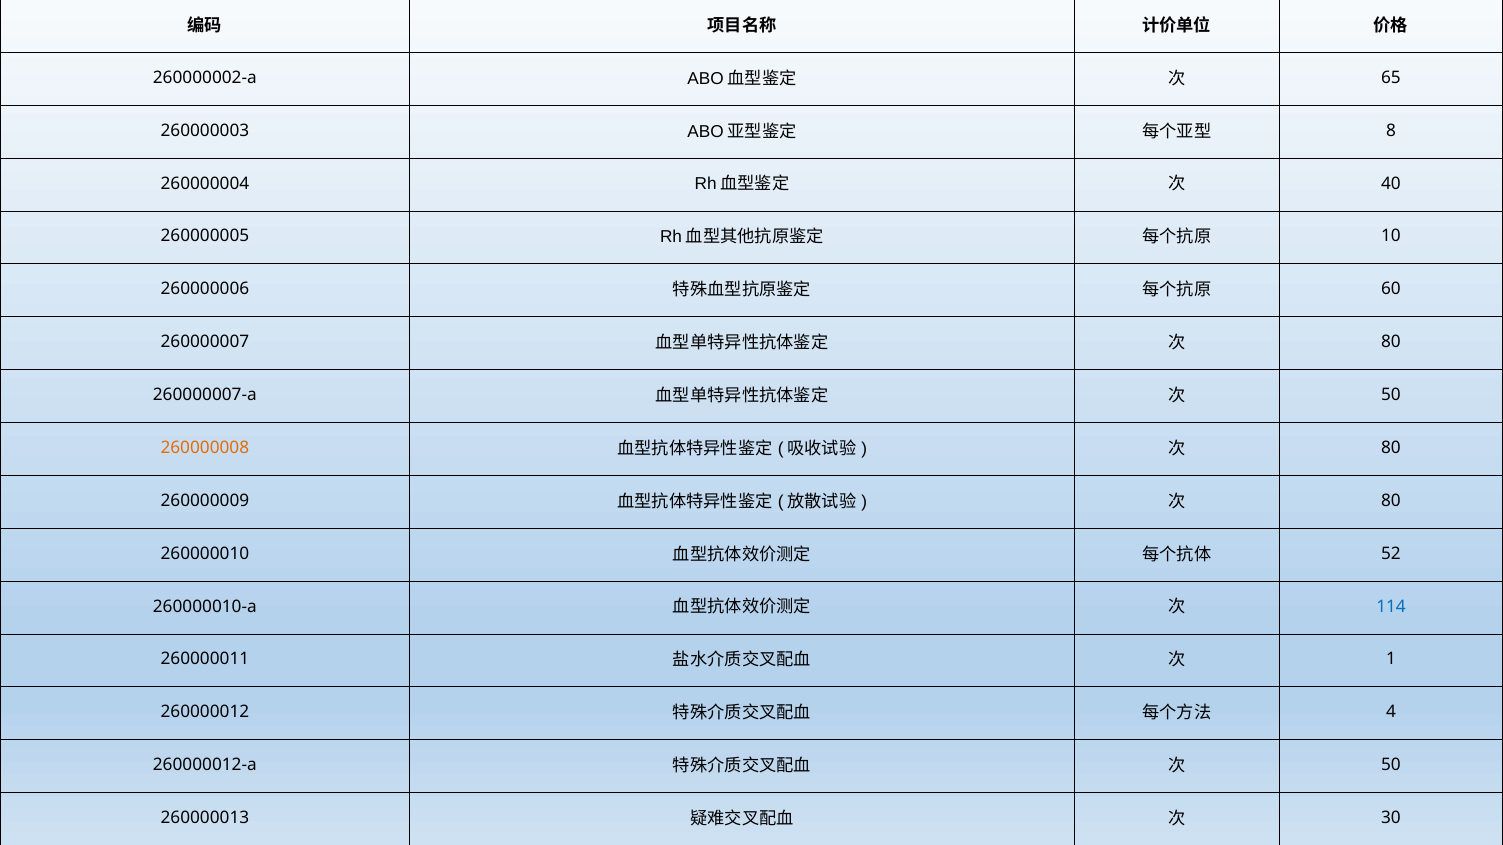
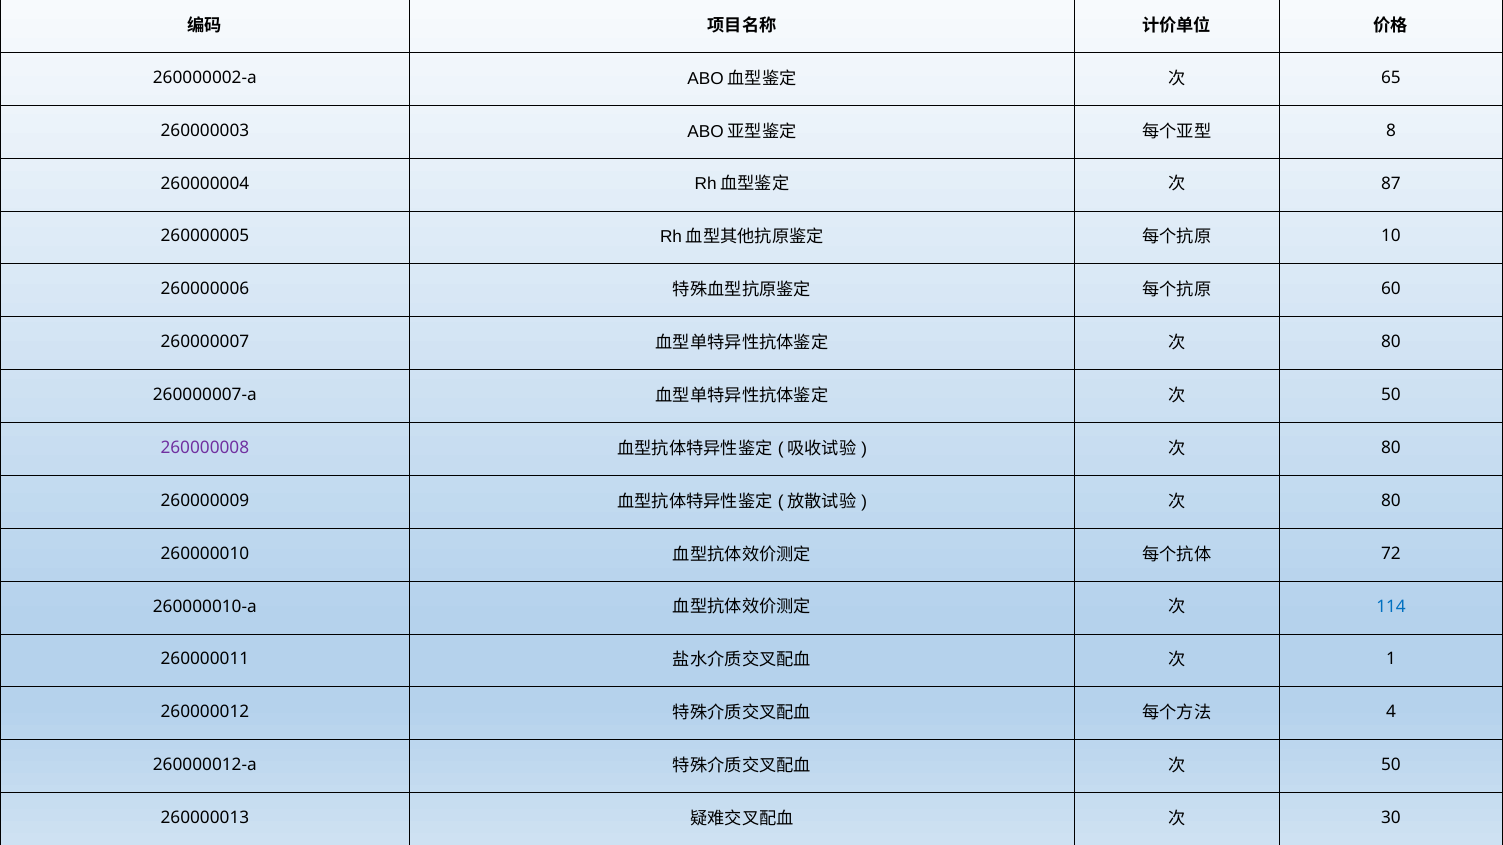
40: 40 -> 87 (1391, 183)
260000008 colour: orange -> purple (205, 448)
52: 52 -> 72 (1391, 554)
